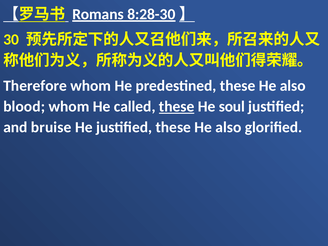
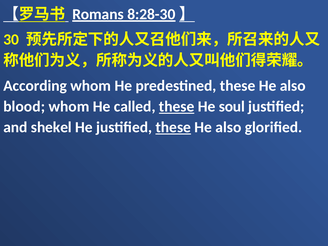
Therefore: Therefore -> According (35, 86)
bruise: bruise -> shekel (51, 127)
these underline: none -> present (173, 127)
